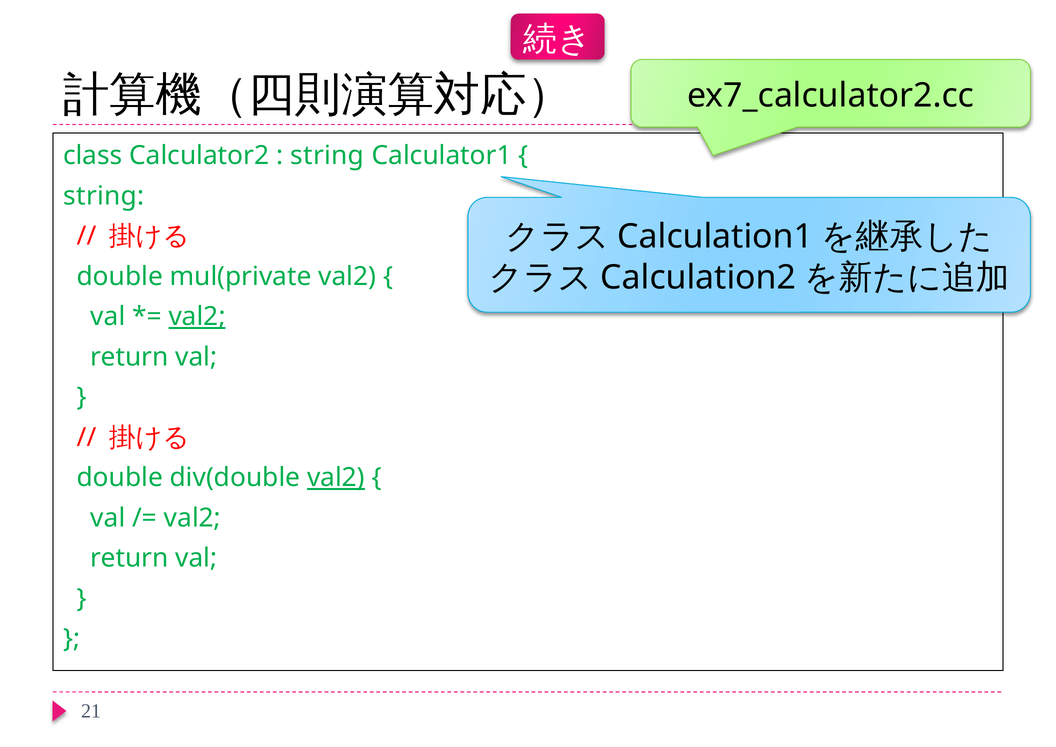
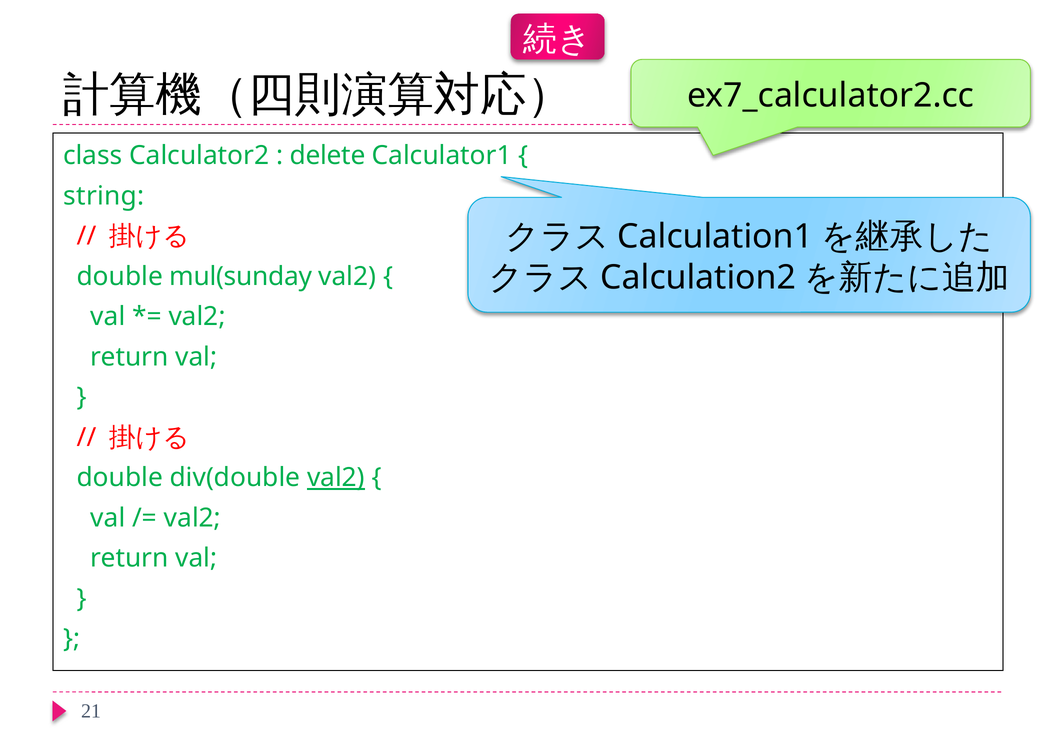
string: string -> delete (328, 156)
mul(private: mul(private -> mul(sunday (241, 276)
val2 underline: present -> none (197, 317)
